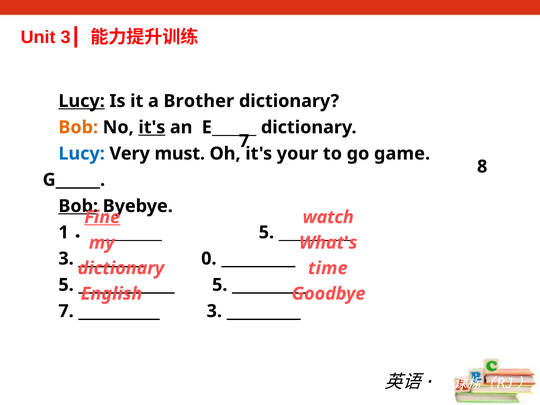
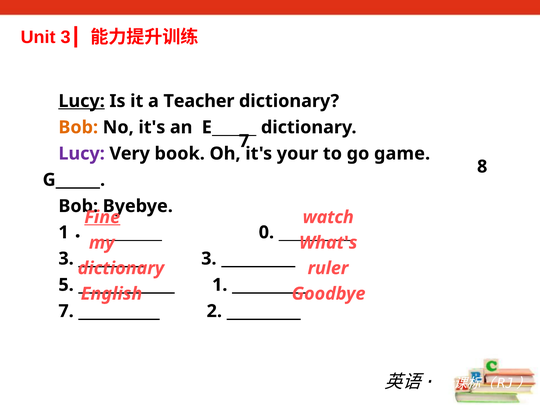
Brother: Brother -> Teacher (199, 101)
it's underline: present -> none (152, 127)
Lucy colour: blue -> purple (82, 154)
must: must -> book (180, 154)
Bob underline: present -> none (78, 206)
5: 5 -> 0 (266, 232)
0: 0 -> 3 (209, 259)
time: time -> ruler (328, 268)
5: 5 -> 1 (220, 285)
3: 3 -> 2 (214, 311)
